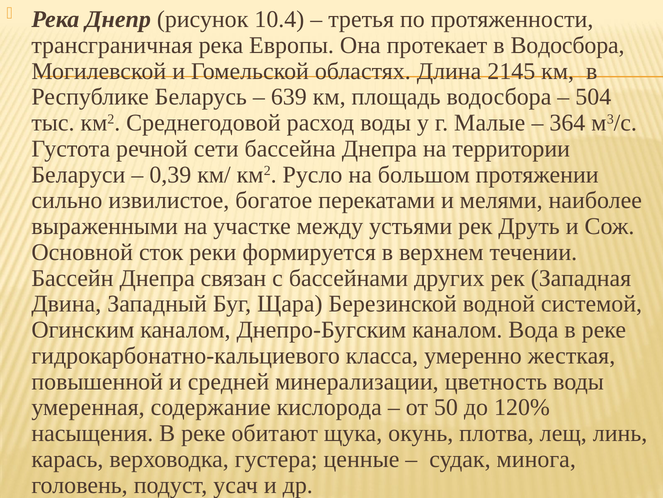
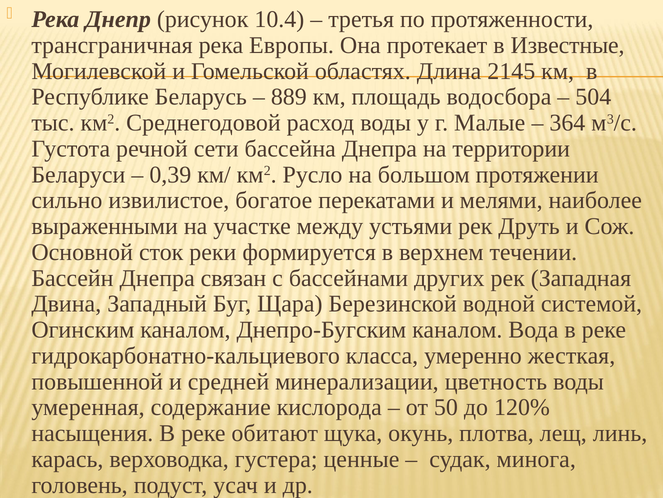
в Водосбора: Водосбора -> Известные (568, 45)
639: 639 -> 889 (289, 97)
